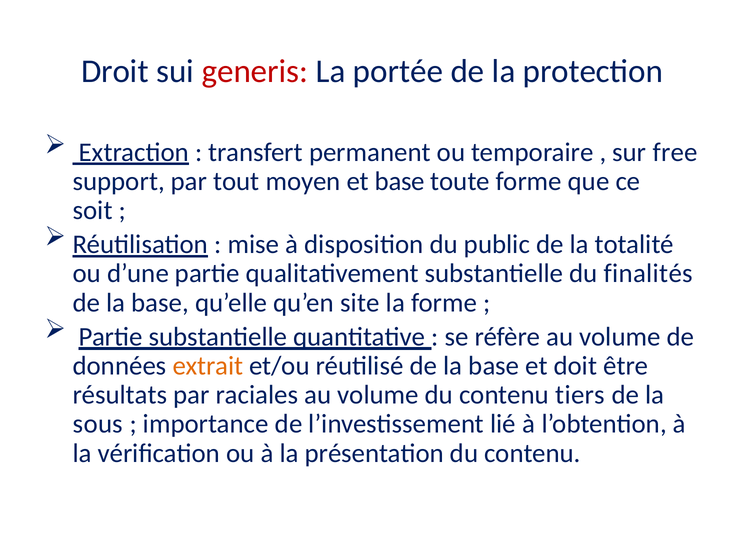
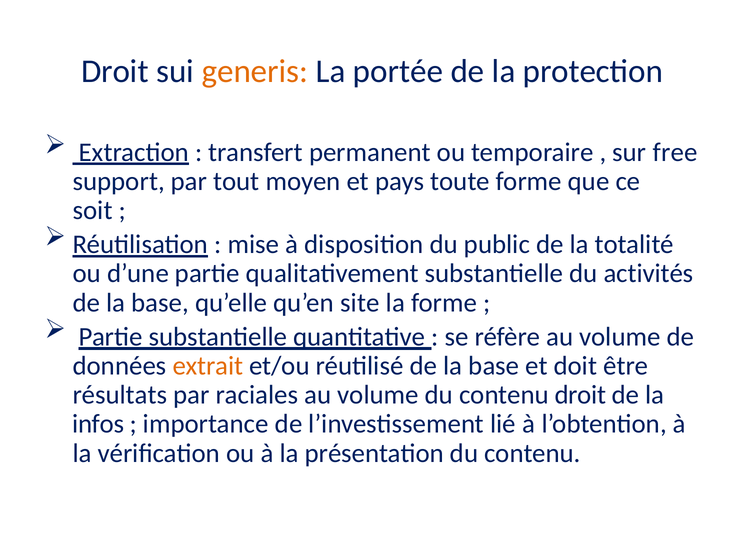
generis colour: red -> orange (255, 71)
et base: base -> pays (400, 181)
finalités: finalités -> activités (649, 273)
contenu tiers: tiers -> droit (580, 395)
sous: sous -> infos (98, 424)
